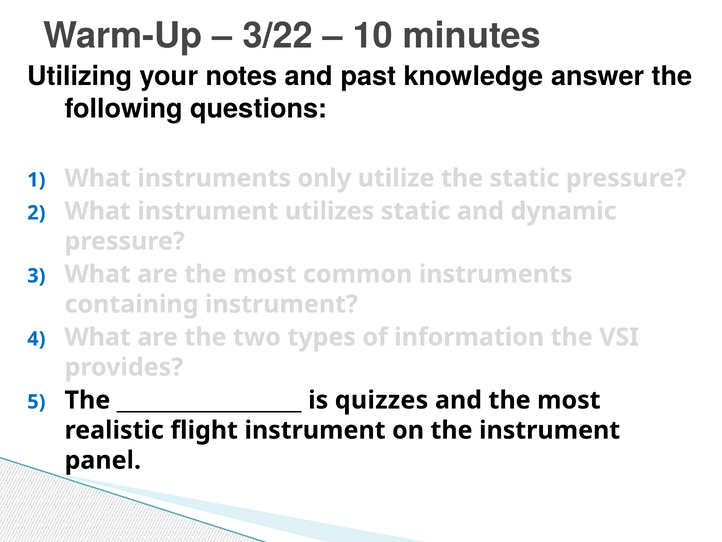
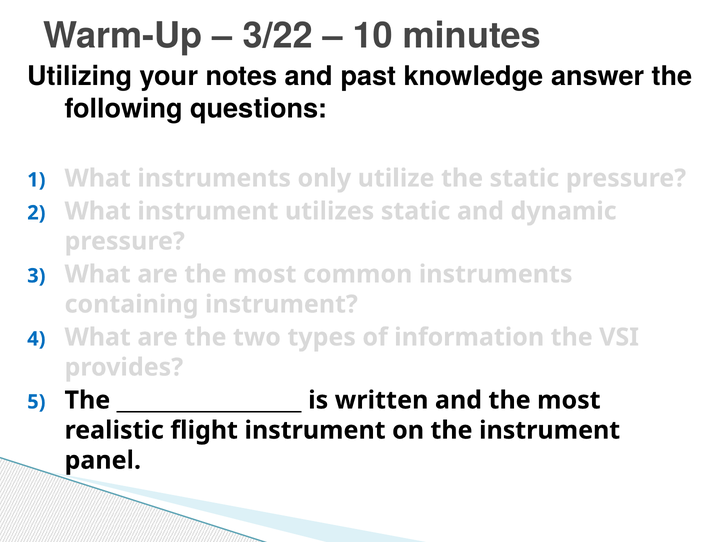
quizzes: quizzes -> written (382, 400)
